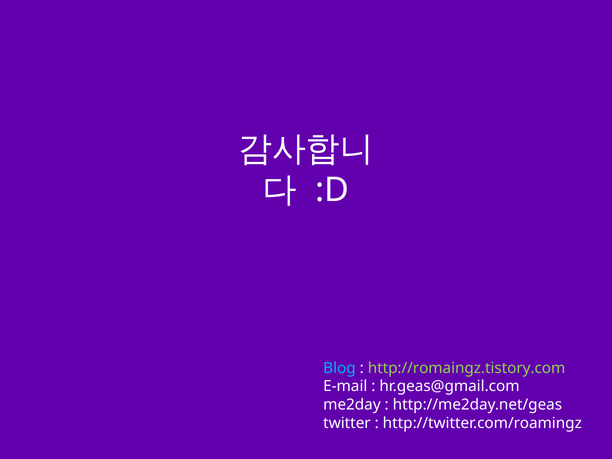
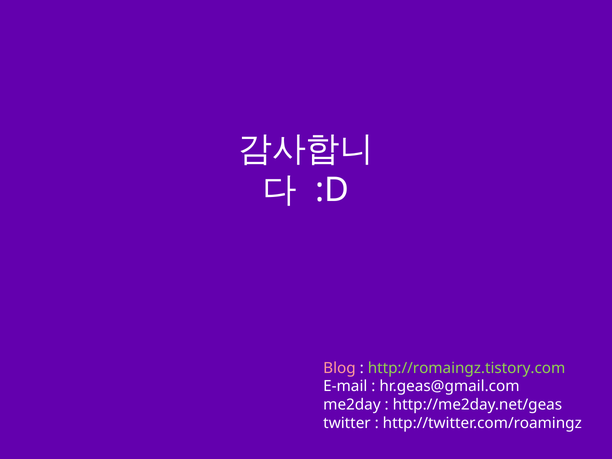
Blog colour: light blue -> pink (339, 368)
